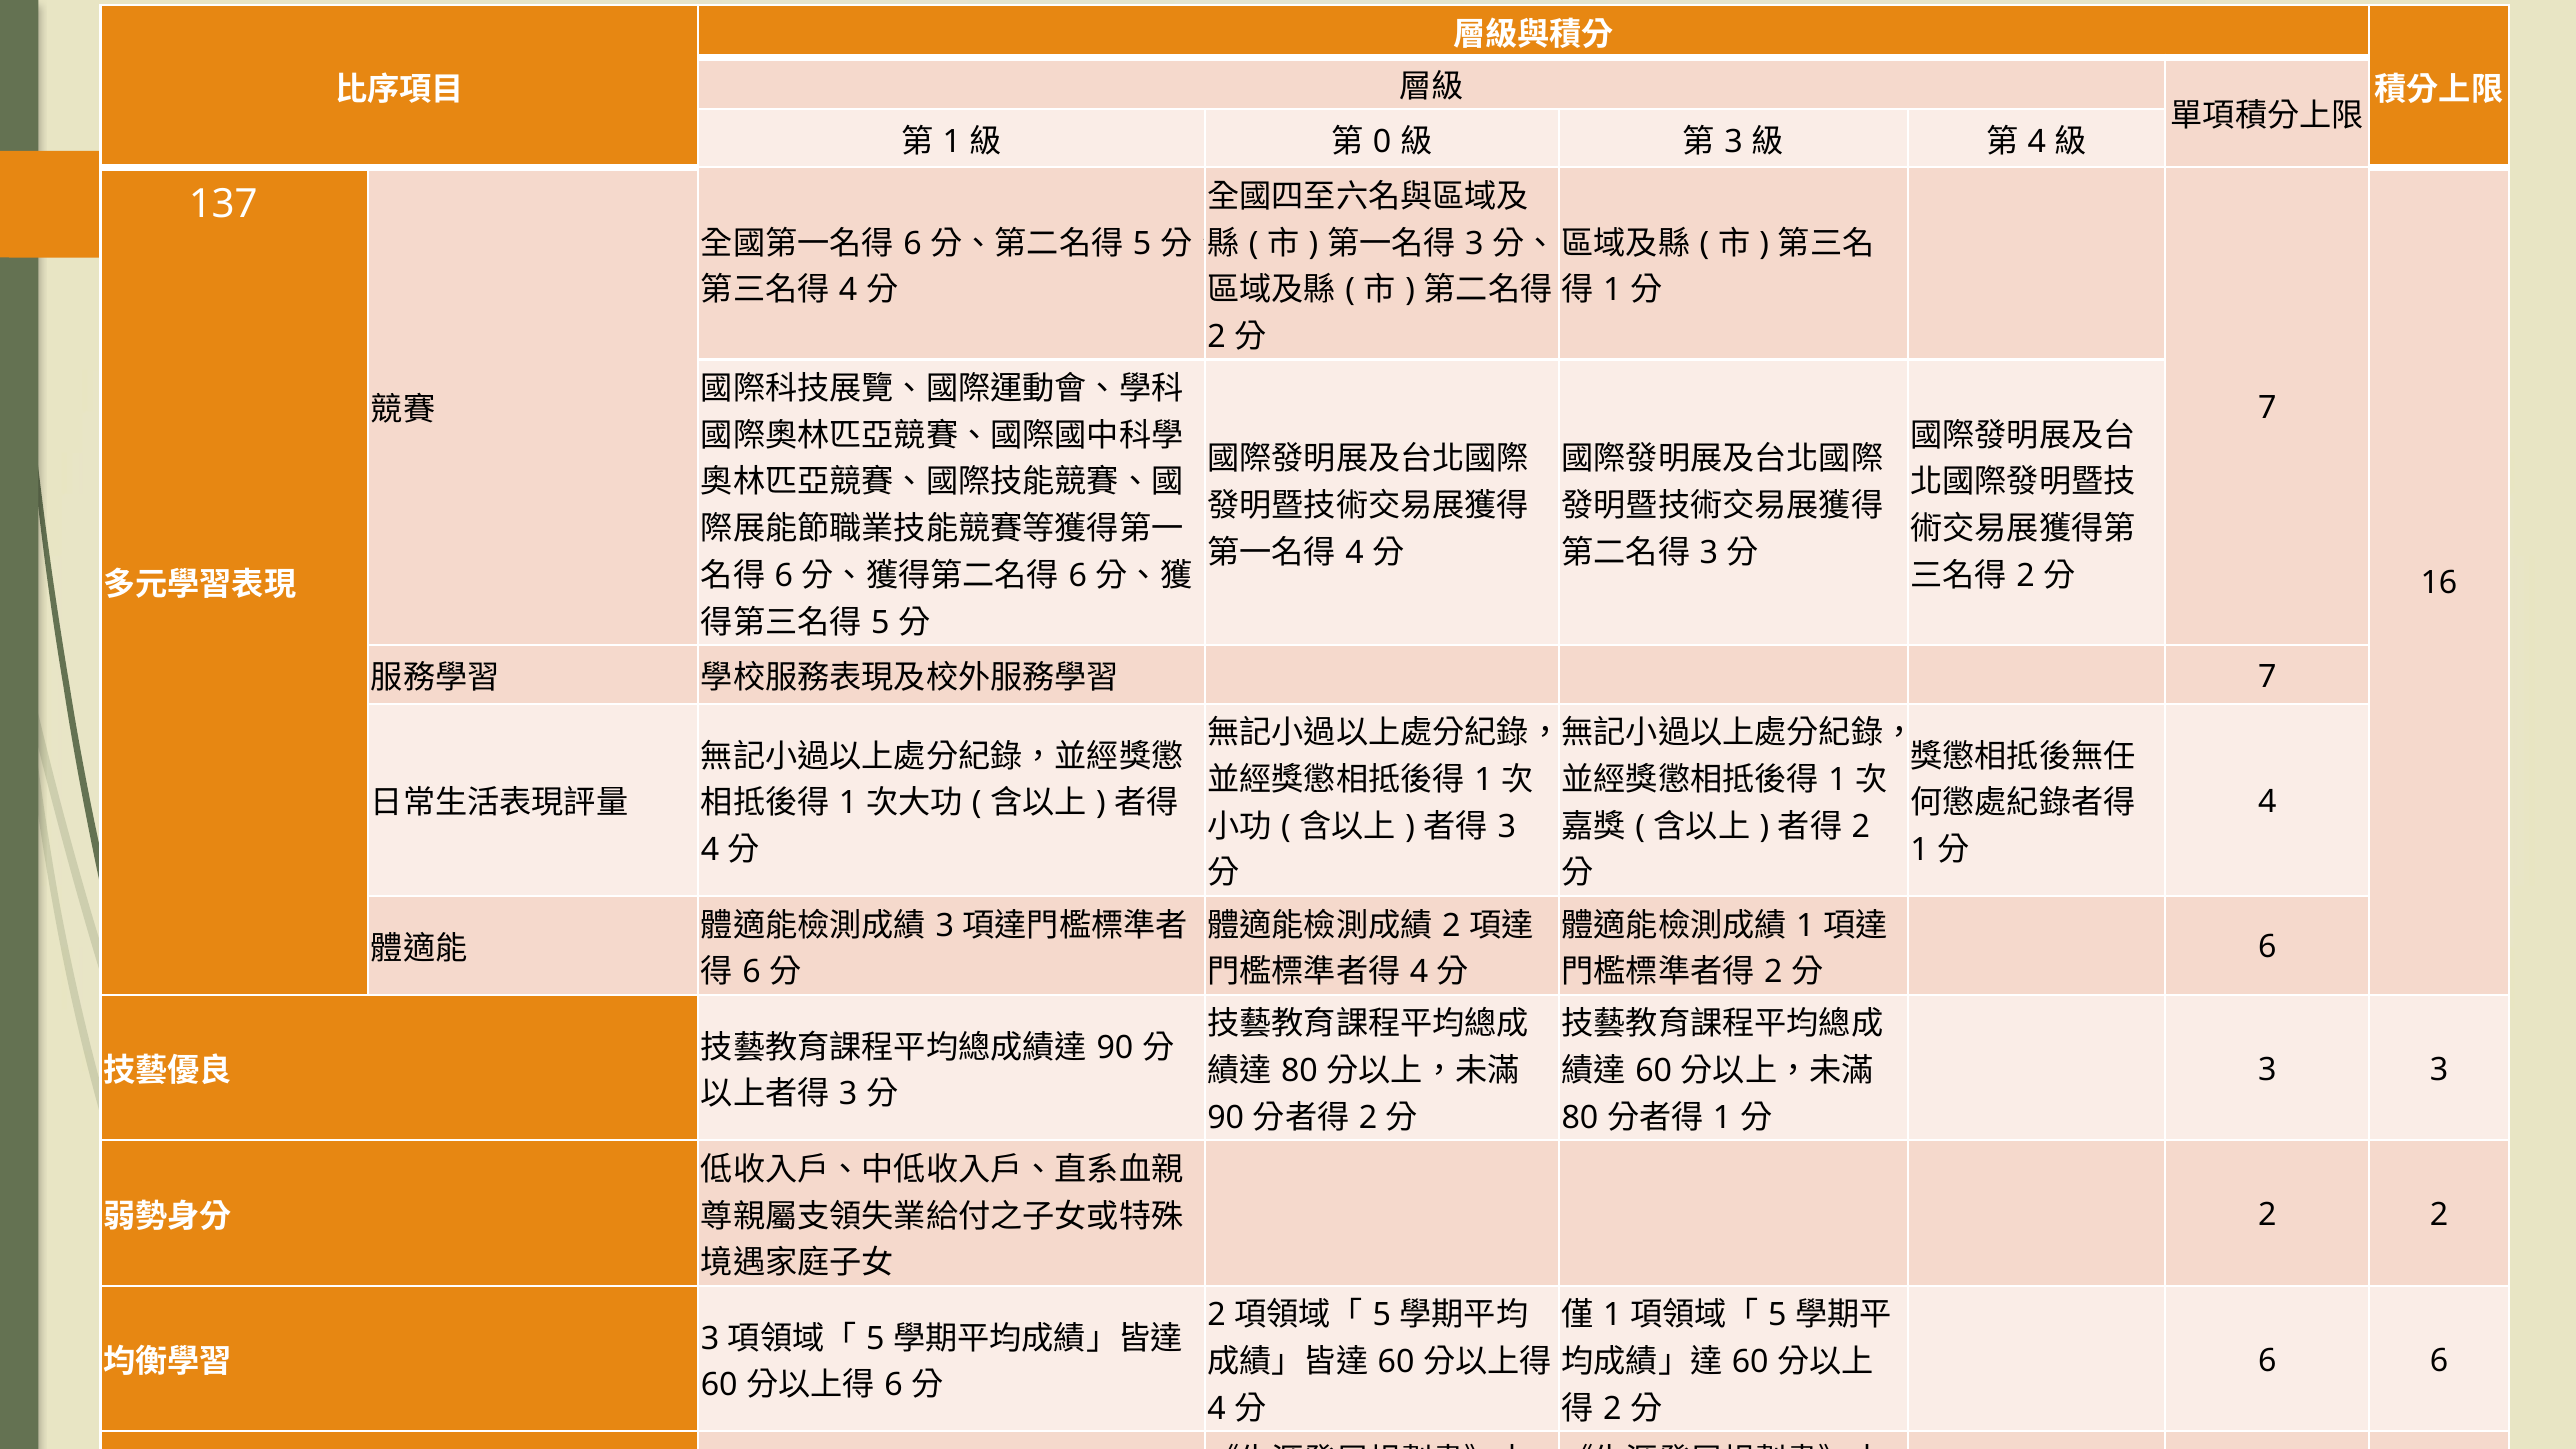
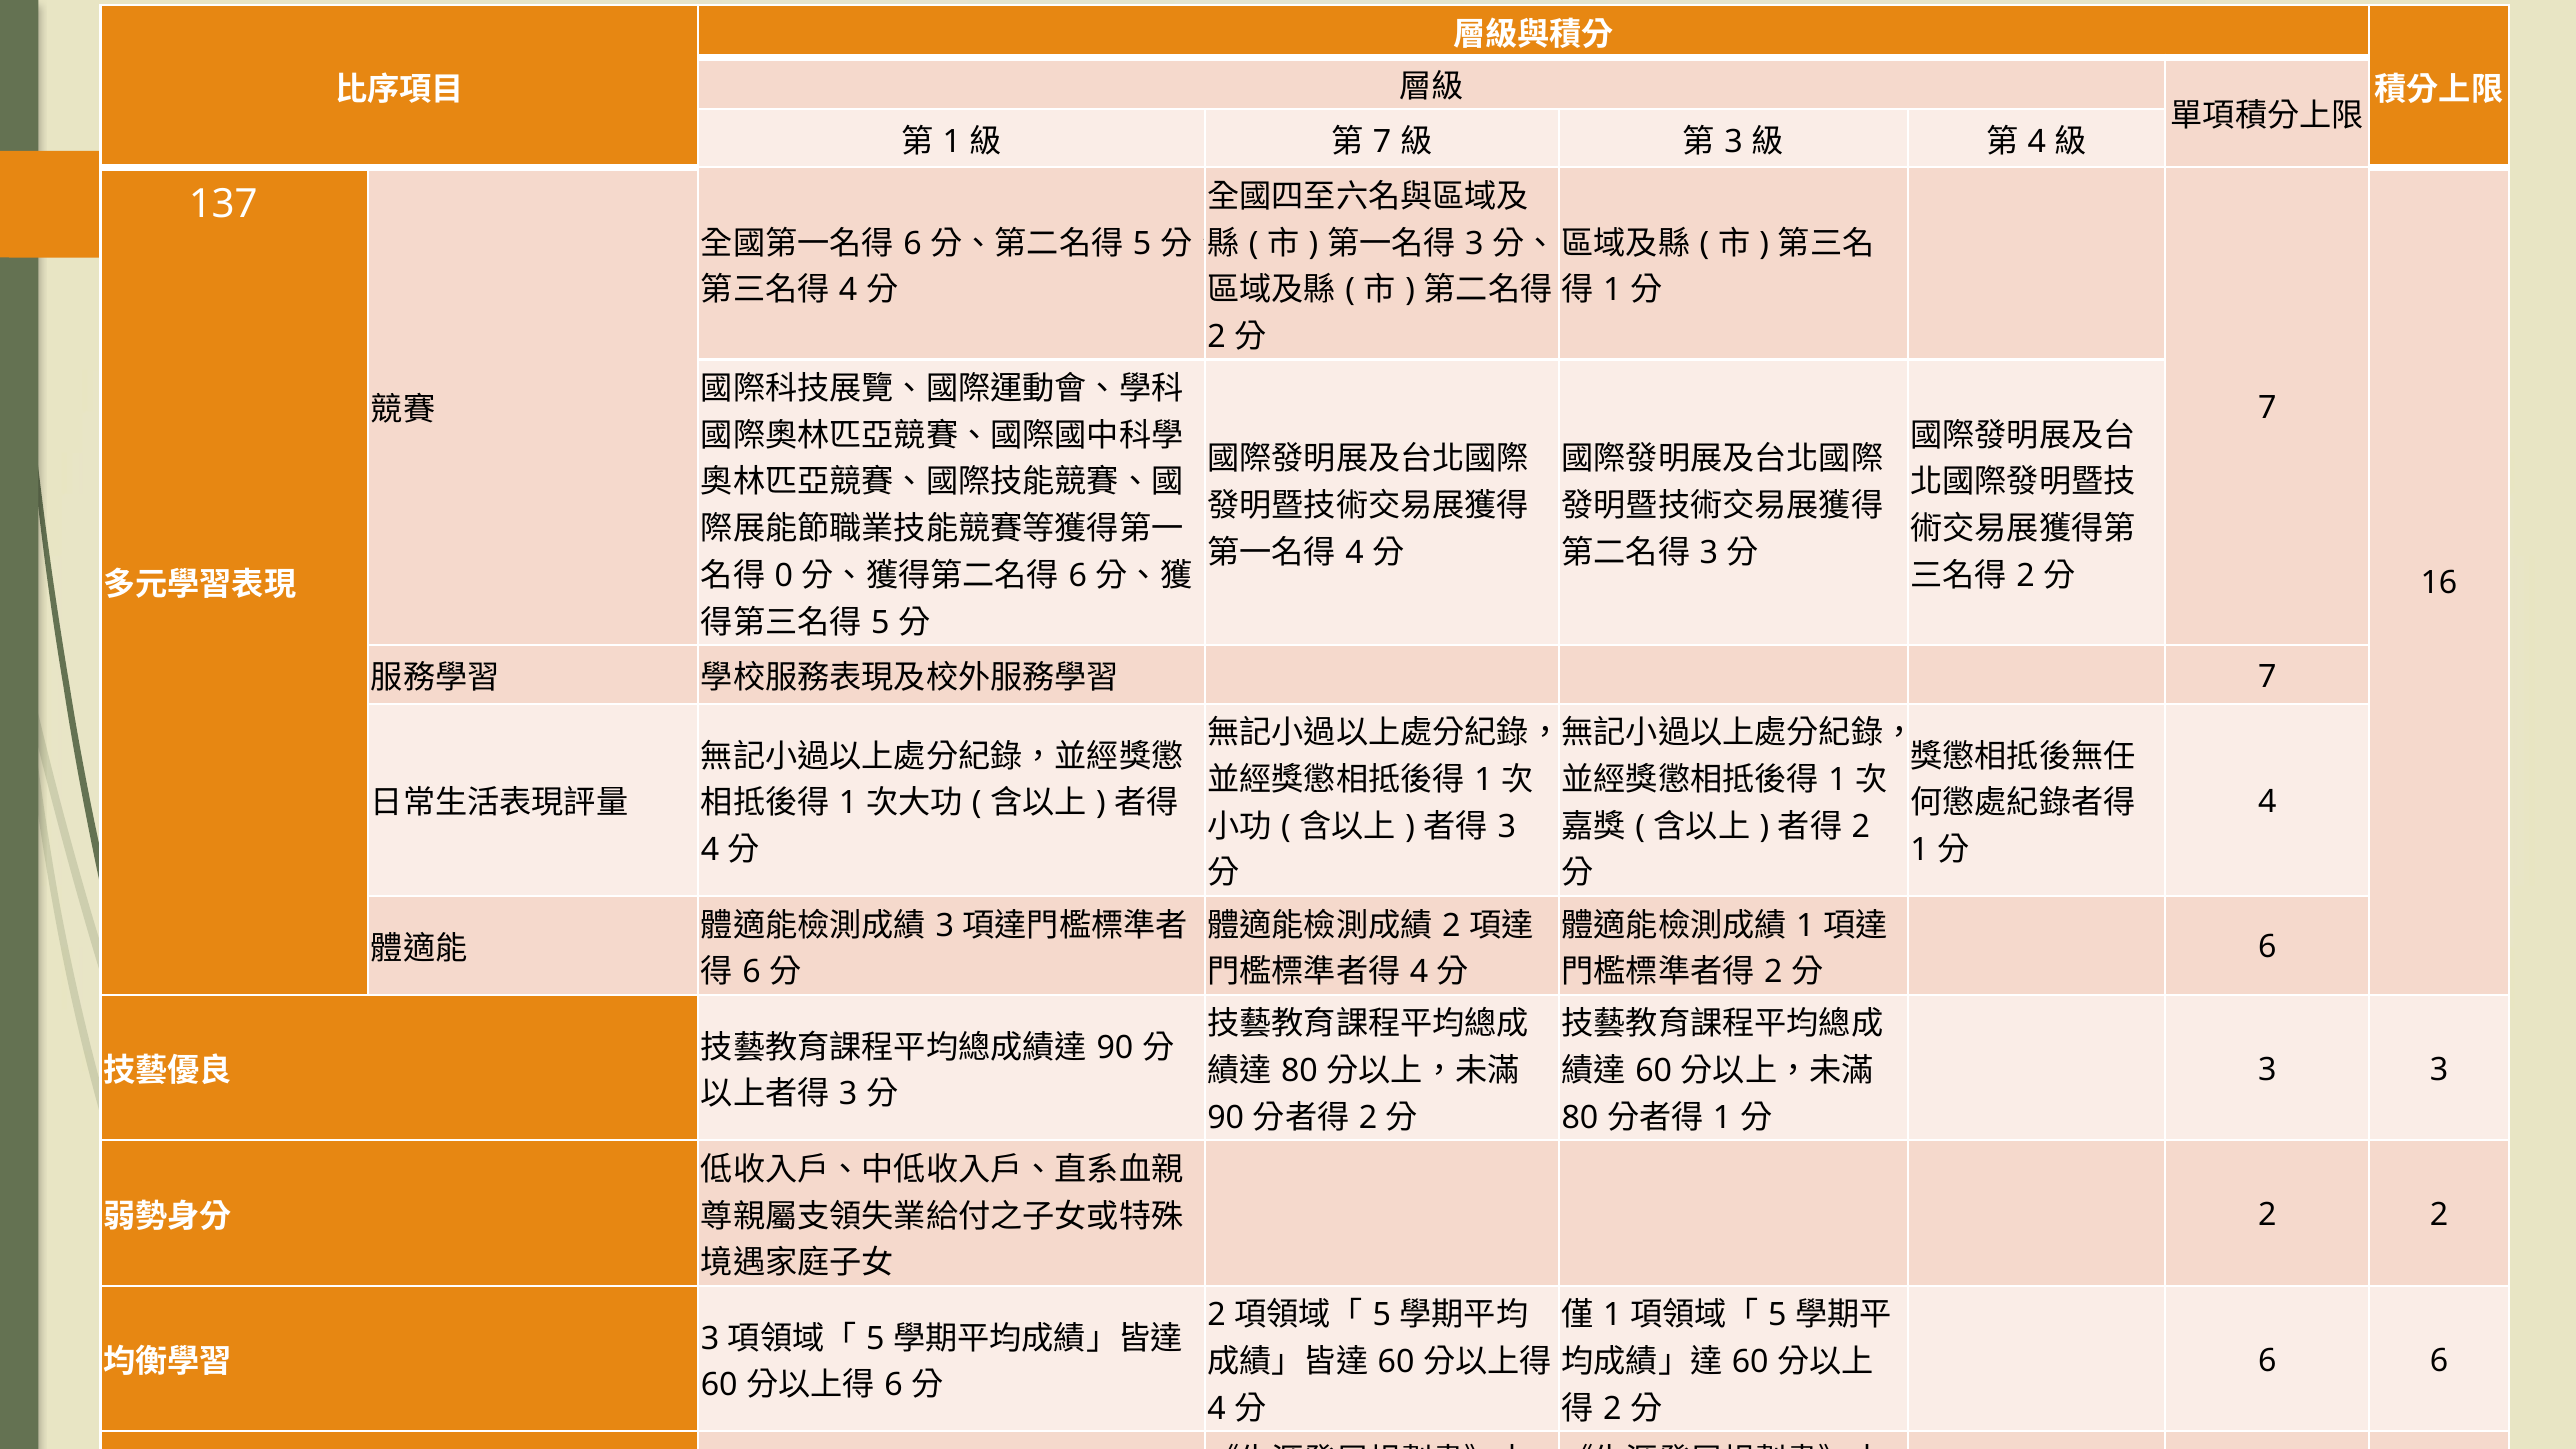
0: 0 -> 7 (1382, 142)
6: 6 -> 0 (784, 576)
